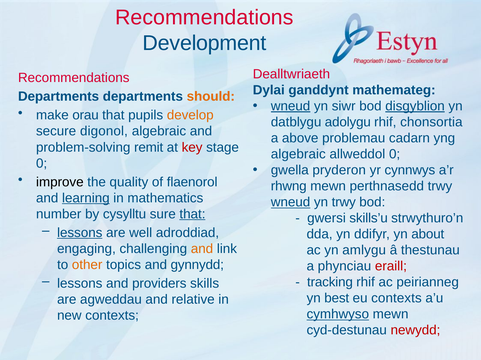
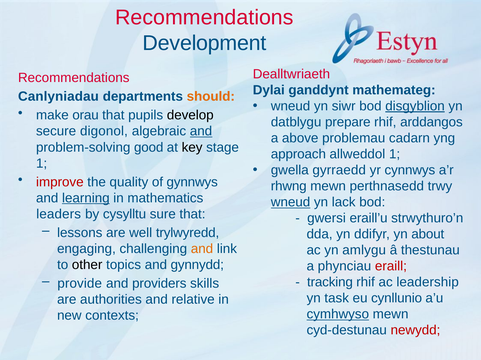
Departments: Departments -> Canlyniadau (58, 97)
wneud underline: present -> none (291, 106)
develop colour: orange -> black (190, 115)
adolygu: adolygu -> prepare (348, 122)
chonsortia: chonsortia -> arddangos (431, 122)
and underline: none -> present (201, 132)
remit: remit -> good (149, 148)
key colour: red -> black (192, 148)
algebraic: algebraic -> approach (298, 154)
allweddol 0: 0 -> 1 (395, 154)
0: 0 -> 1 (42, 164)
pryderon: pryderon -> gyrraedd (339, 171)
improve colour: black -> red (60, 182)
flaenorol: flaenorol -> gynnwys (192, 182)
yn trwy: trwy -> lack (344, 203)
number: number -> leaders (59, 214)
that underline: present -> none (192, 214)
skills’u: skills’u -> eraill’u (369, 219)
lessons underline: present -> none (80, 233)
adroddiad: adroddiad -> trylwyredd (188, 233)
other colour: orange -> black (87, 265)
peirianneg: peirianneg -> leadership (428, 283)
lessons: lessons -> provide (80, 284)
best: best -> task (337, 299)
eu contexts: contexts -> cynllunio (397, 299)
agweddau: agweddau -> authorities (111, 300)
